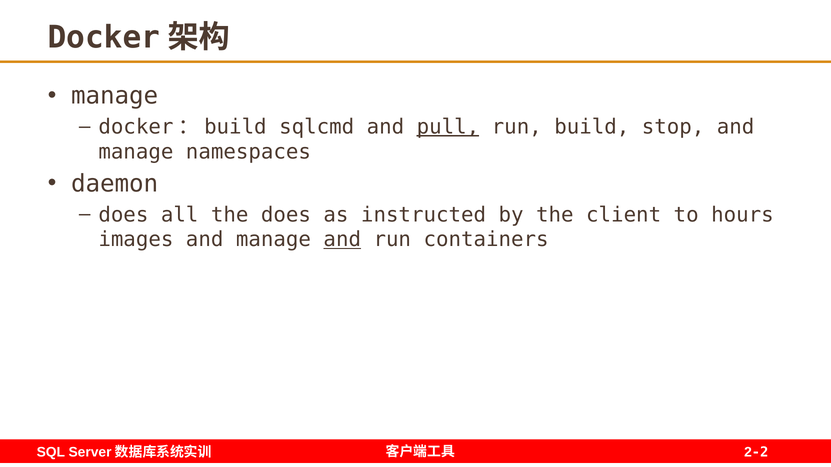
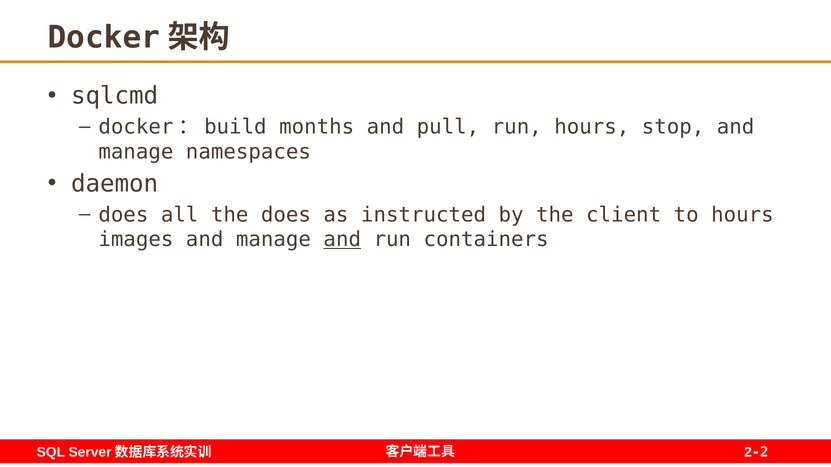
manage: manage -> sqlcmd (115, 96)
sqlcmd: sqlcmd -> months (317, 127)
pull underline: present -> none (448, 127)
run build: build -> hours (592, 127)
